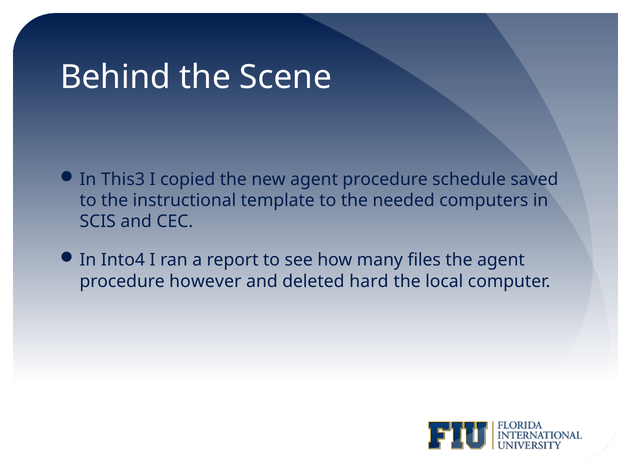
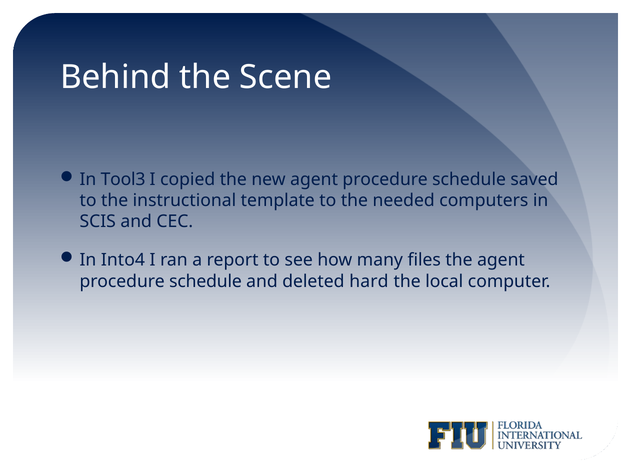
This3: This3 -> Tool3 (123, 180)
however: however -> schedule (206, 281)
